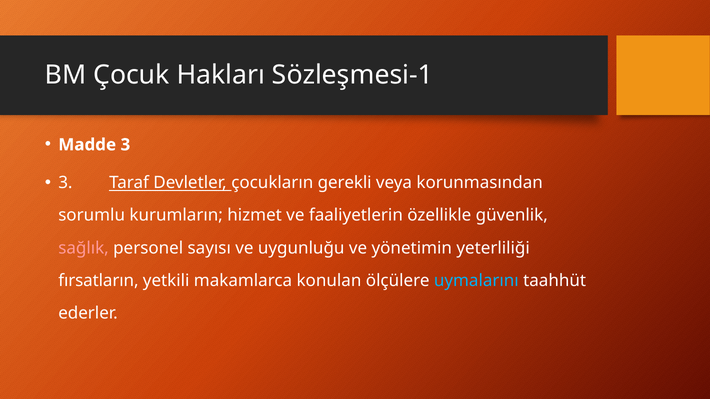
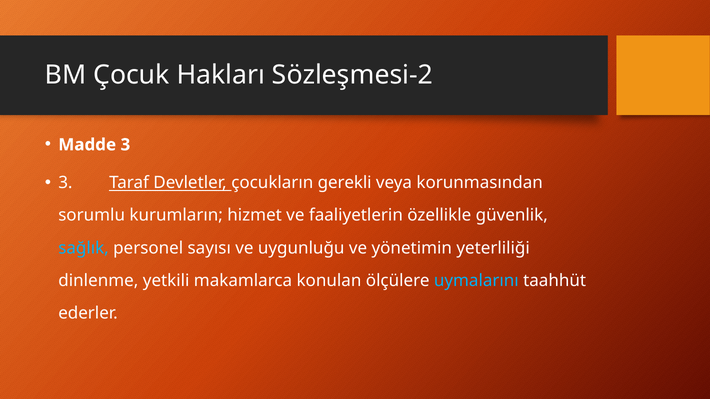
Sözleşmesi-1: Sözleşmesi-1 -> Sözleşmesi-2 (352, 75)
sağlık colour: pink -> light blue (84, 248)
fırsatların: fırsatların -> dinlenme (98, 281)
